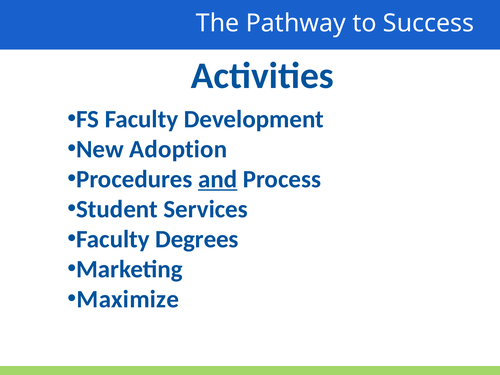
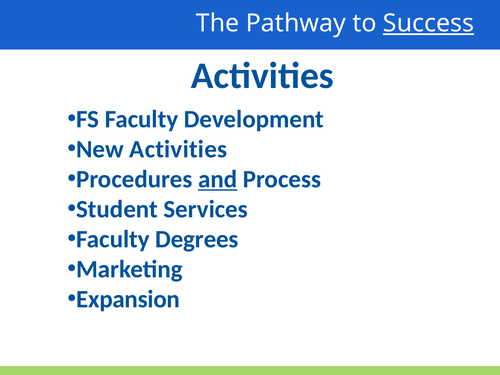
Success underline: none -> present (429, 23)
New Adoption: Adoption -> Activities (178, 149)
Maximize: Maximize -> Expansion (128, 299)
